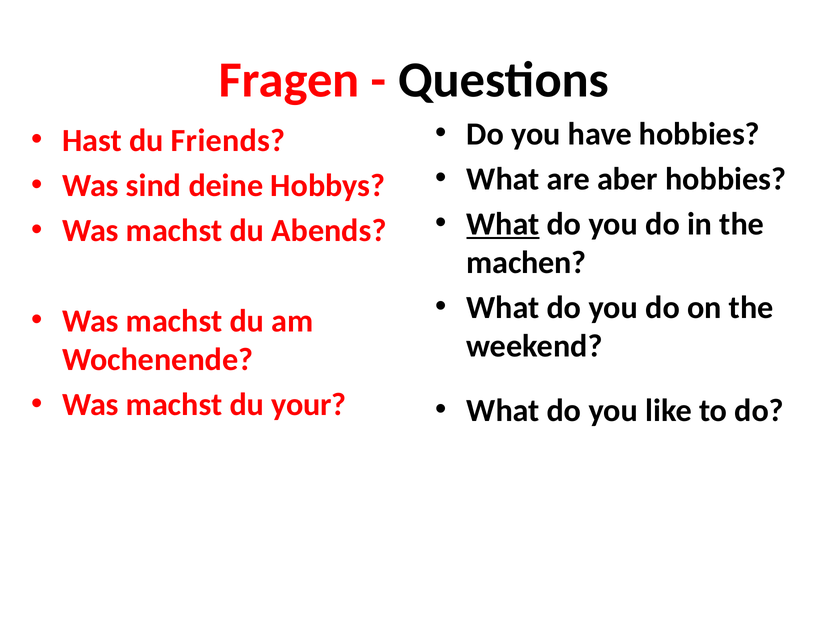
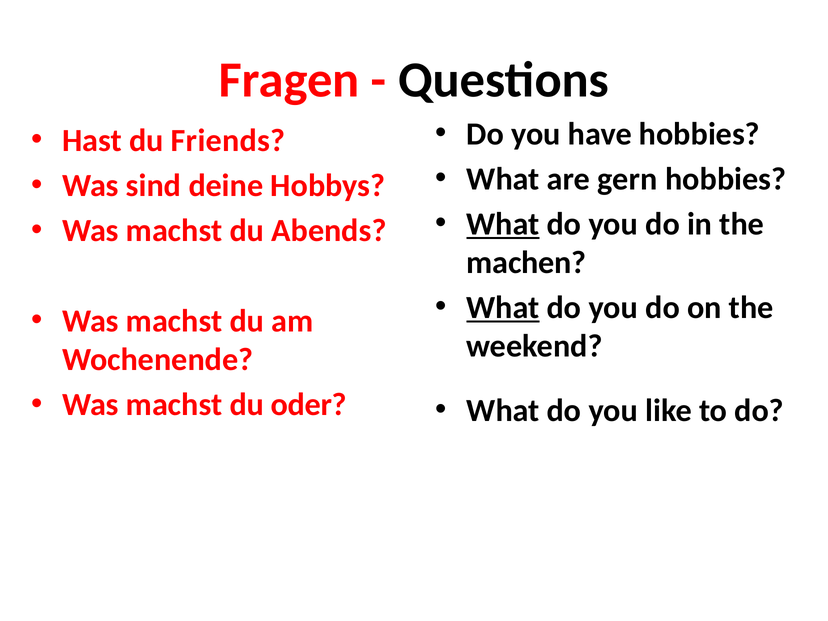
aber: aber -> gern (627, 179)
What underline: none -> present (503, 308)
your: your -> oder (309, 405)
